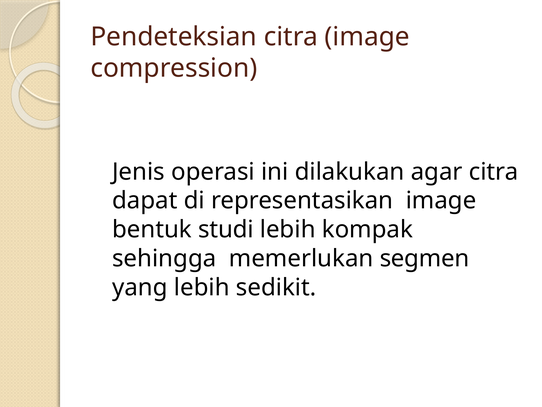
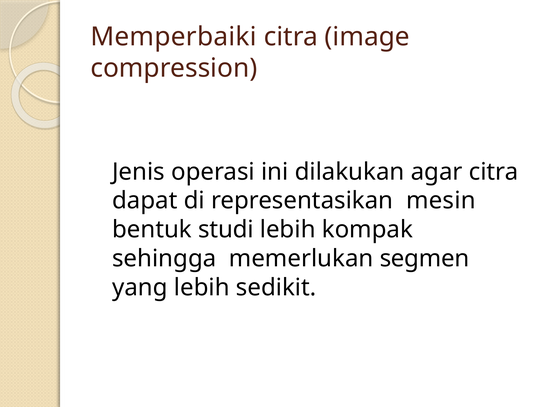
Pendeteksian: Pendeteksian -> Memperbaiki (174, 37)
representasikan image: image -> mesin (441, 200)
